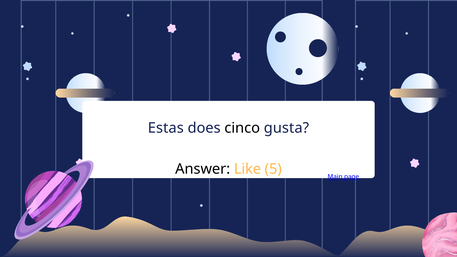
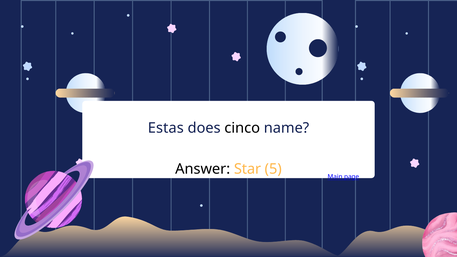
gusta: gusta -> name (286, 128)
Like: Like -> Star (247, 169)
